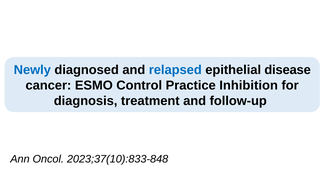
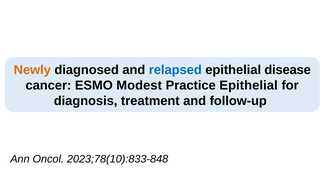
Newly colour: blue -> orange (32, 70)
Control: Control -> Modest (139, 85)
Practice Inhibition: Inhibition -> Epithelial (249, 85)
2023;37(10):833-848: 2023;37(10):833-848 -> 2023;78(10):833-848 (118, 159)
